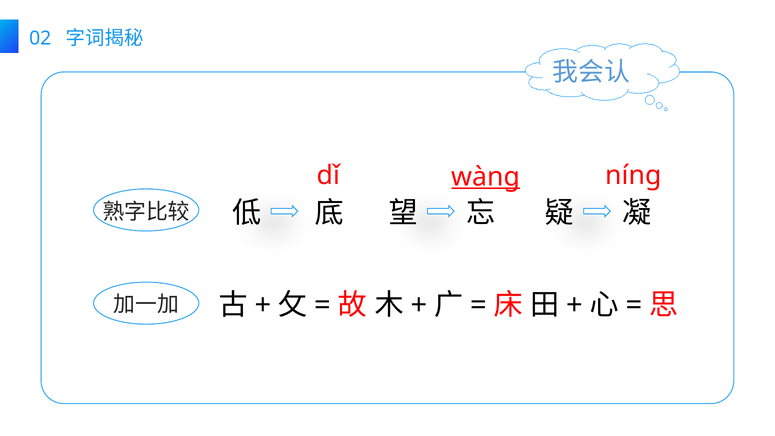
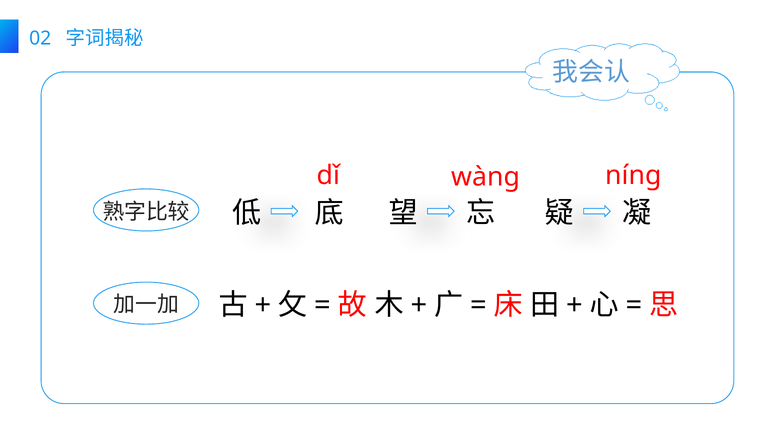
wàng underline: present -> none (486, 177)
